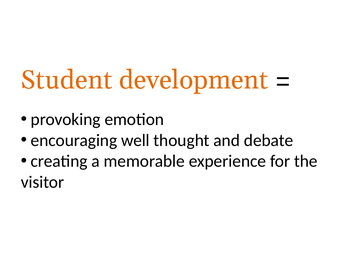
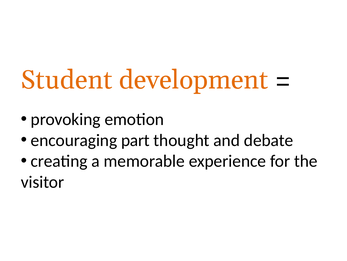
well: well -> part (135, 140)
